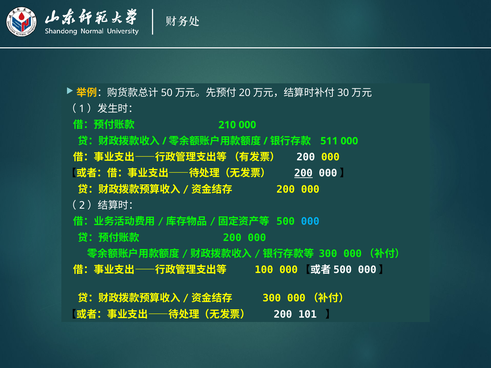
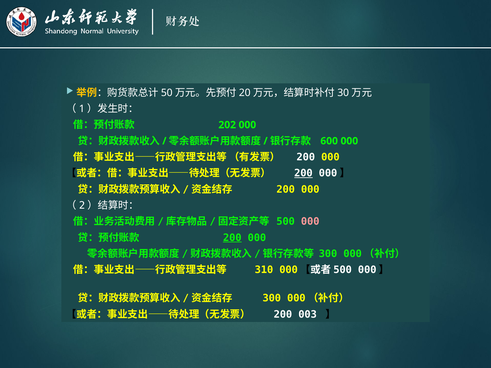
210: 210 -> 202 (227, 125)
511: 511 -> 600 (329, 141)
000 colour: light blue -> pink (310, 222)
200 underline: none -> present (232, 238)
100: 100 -> 310 (264, 270)
101: 101 -> 003 (308, 315)
